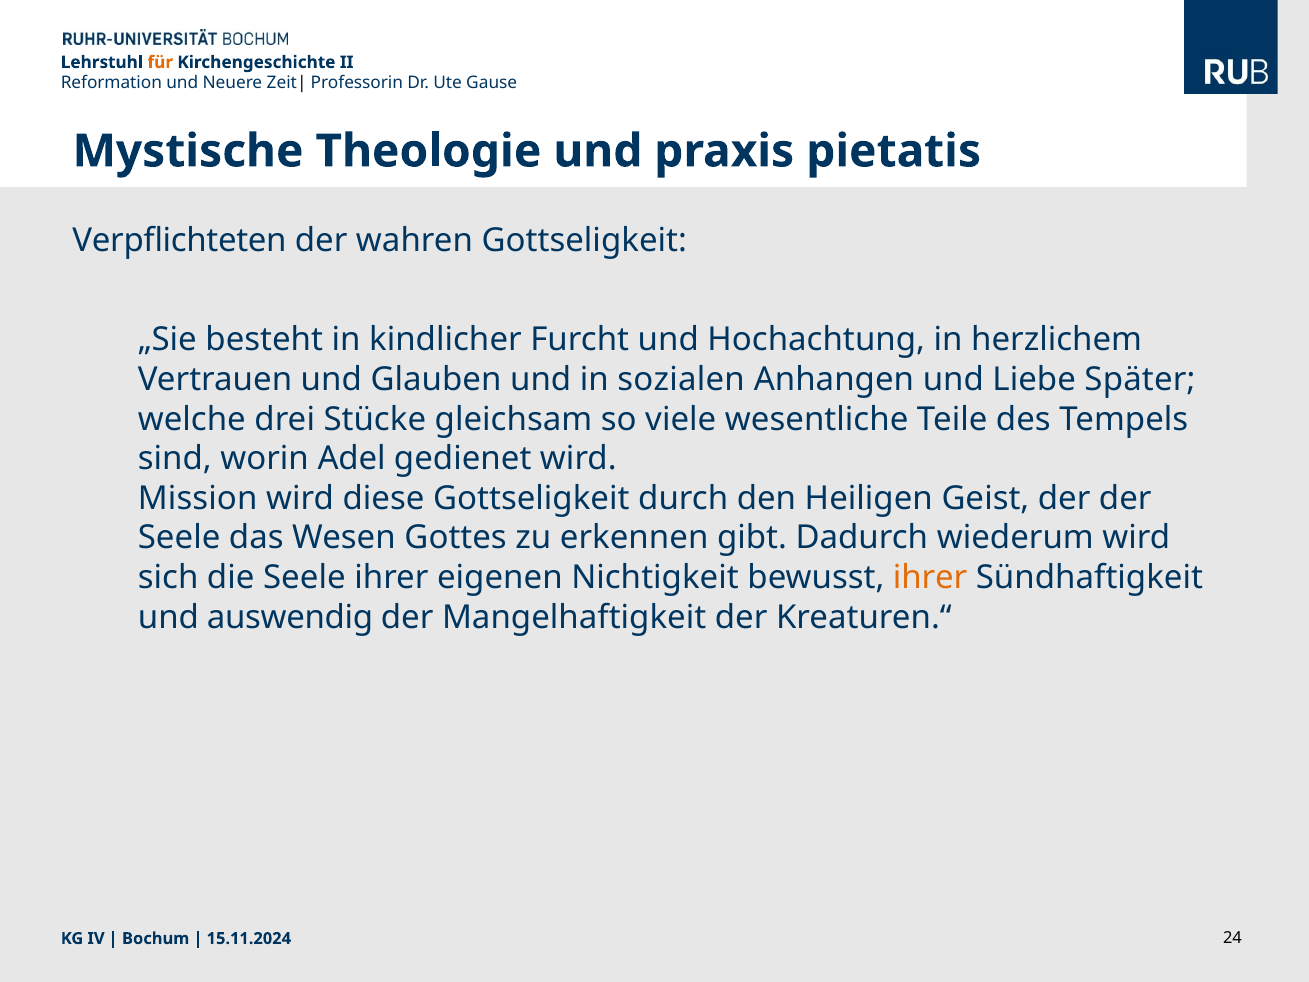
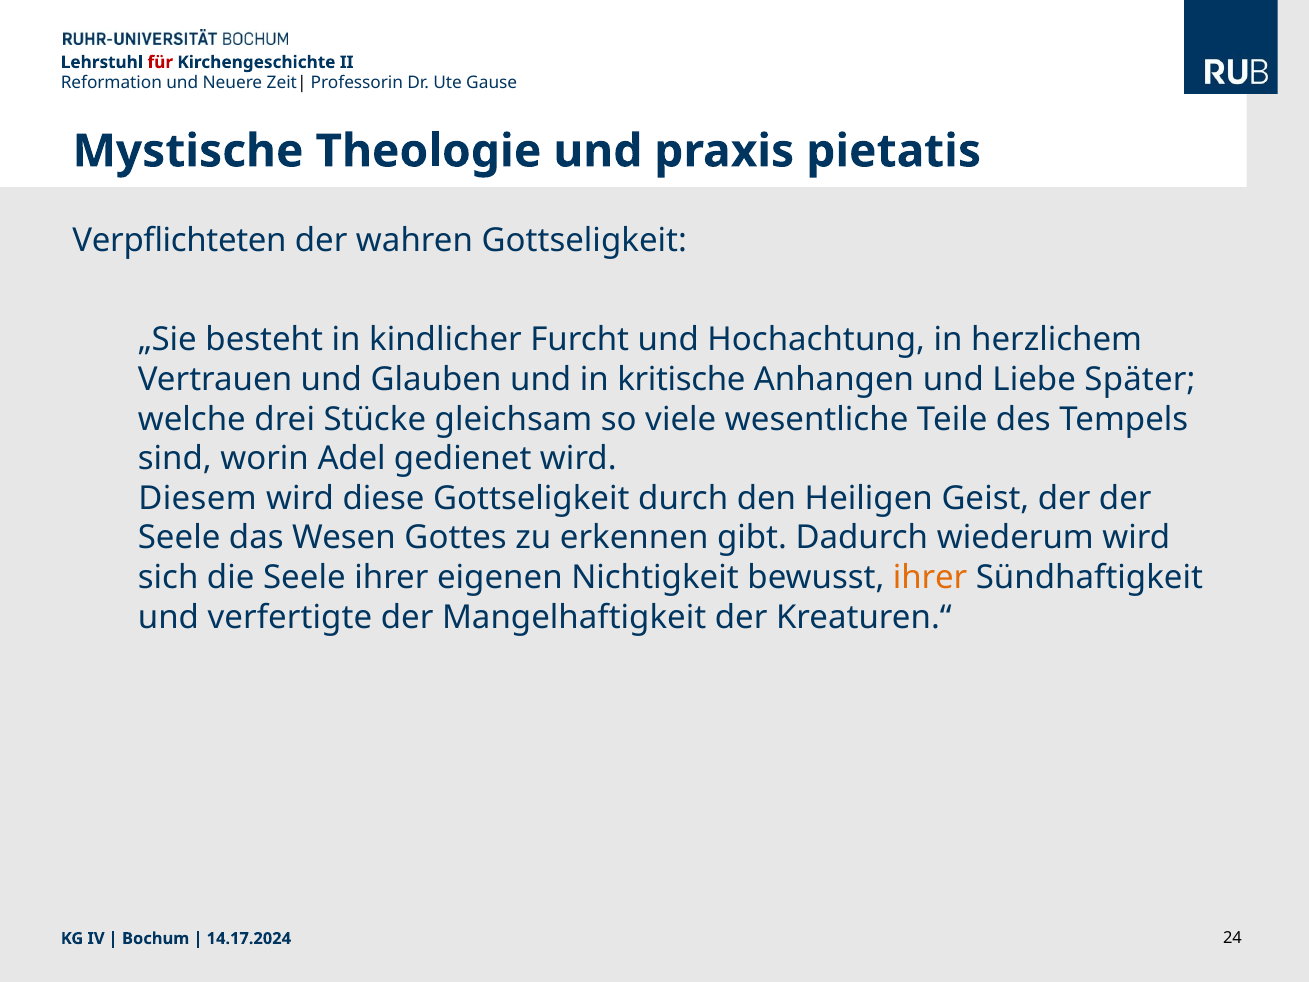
für colour: orange -> red (160, 62)
sozialen: sozialen -> kritische (681, 380)
Mission: Mission -> Diesem (198, 498)
auswendig: auswendig -> verfertigte (290, 617)
15.11.2024: 15.11.2024 -> 14.17.2024 (249, 938)
